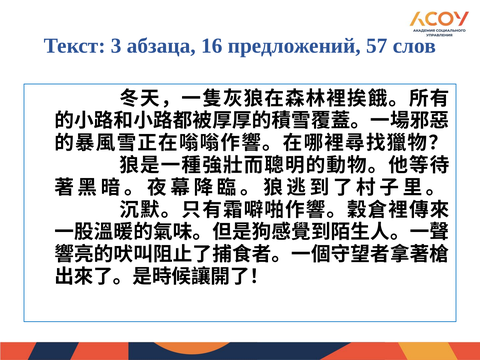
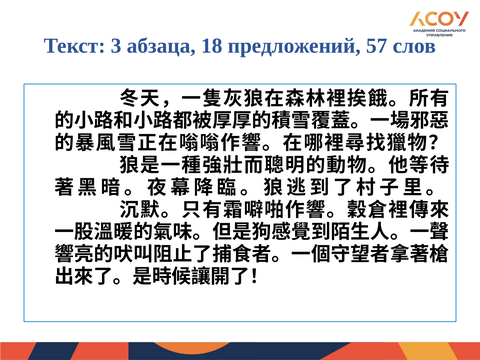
16: 16 -> 18 (212, 46)
